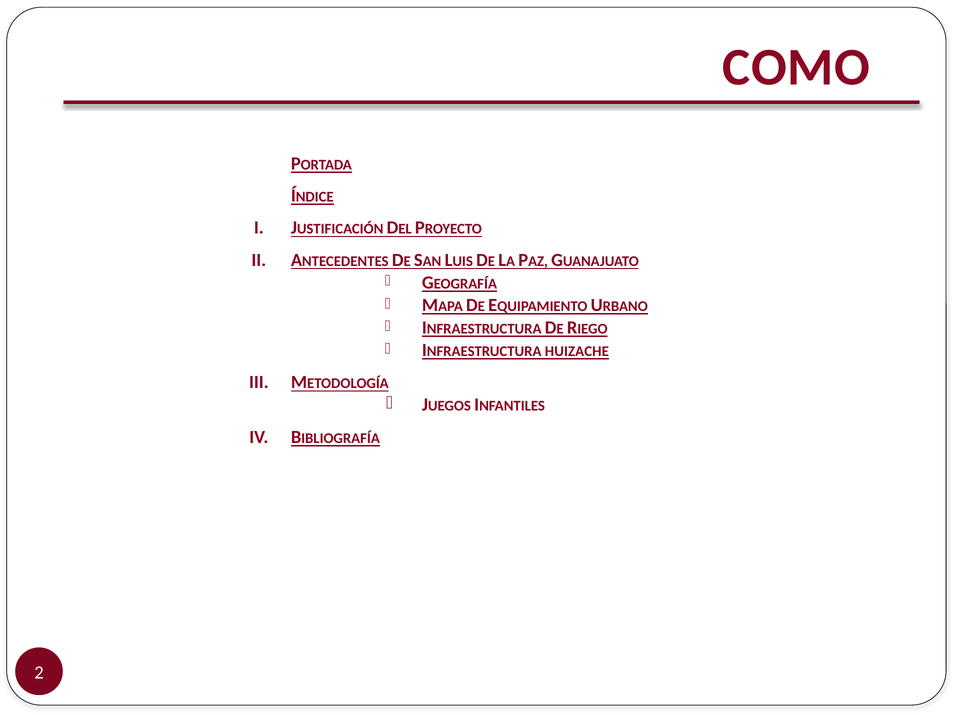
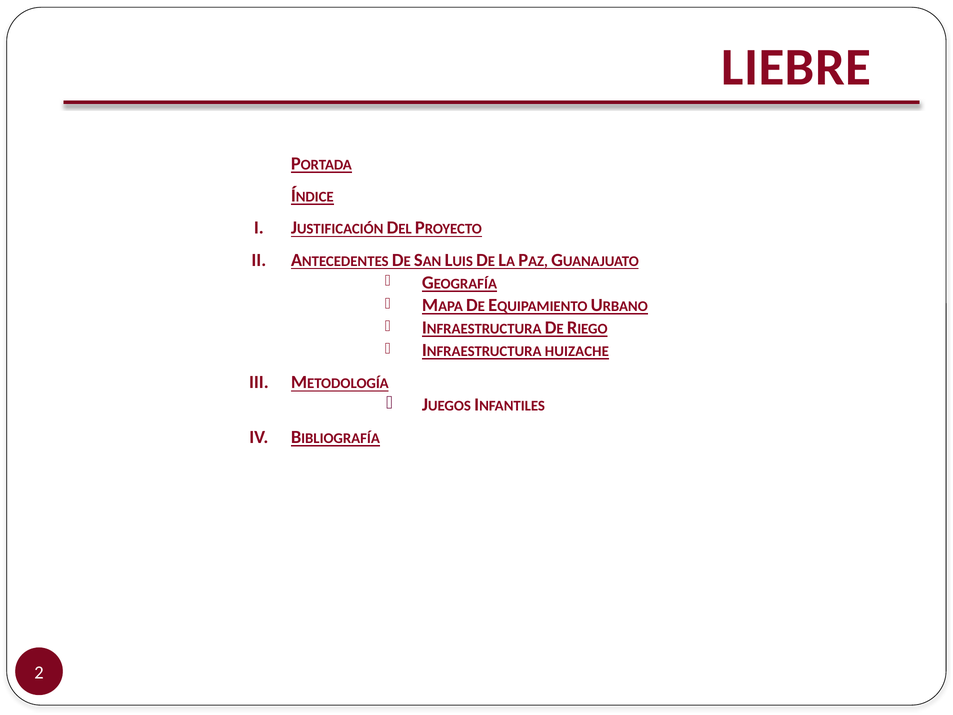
COMO: COMO -> LIEBRE (796, 67)
